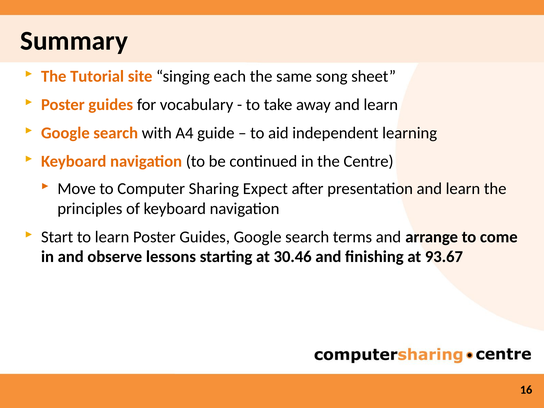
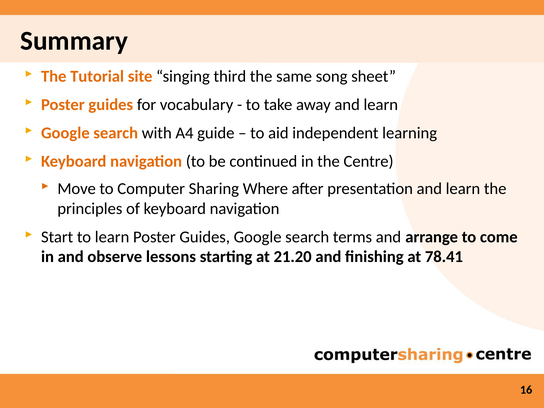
each: each -> third (230, 76)
Expect: Expect -> Where (265, 189)
30.46: 30.46 -> 21.20 (293, 257)
93.67: 93.67 -> 78.41 (444, 257)
